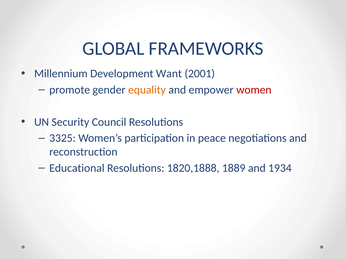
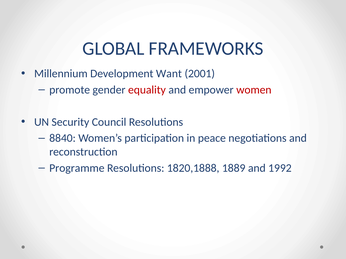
equality colour: orange -> red (147, 90)
3325: 3325 -> 8840 (62, 138)
Educational: Educational -> Programme (77, 168)
1934: 1934 -> 1992 (280, 168)
